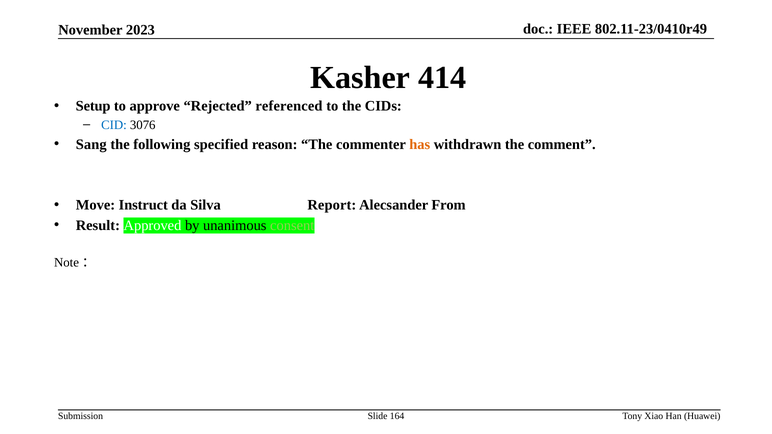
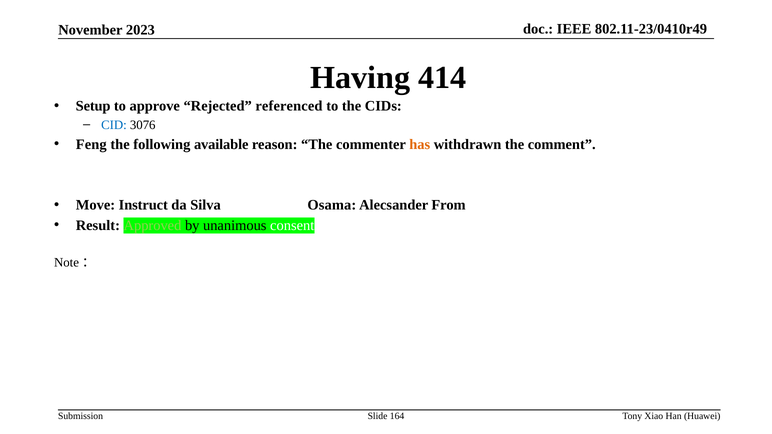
Kasher: Kasher -> Having (360, 78)
Sang: Sang -> Feng (91, 144)
specified: specified -> available (221, 144)
Report: Report -> Osama (332, 205)
Approved colour: white -> light green (152, 226)
consent colour: light green -> white (292, 226)
